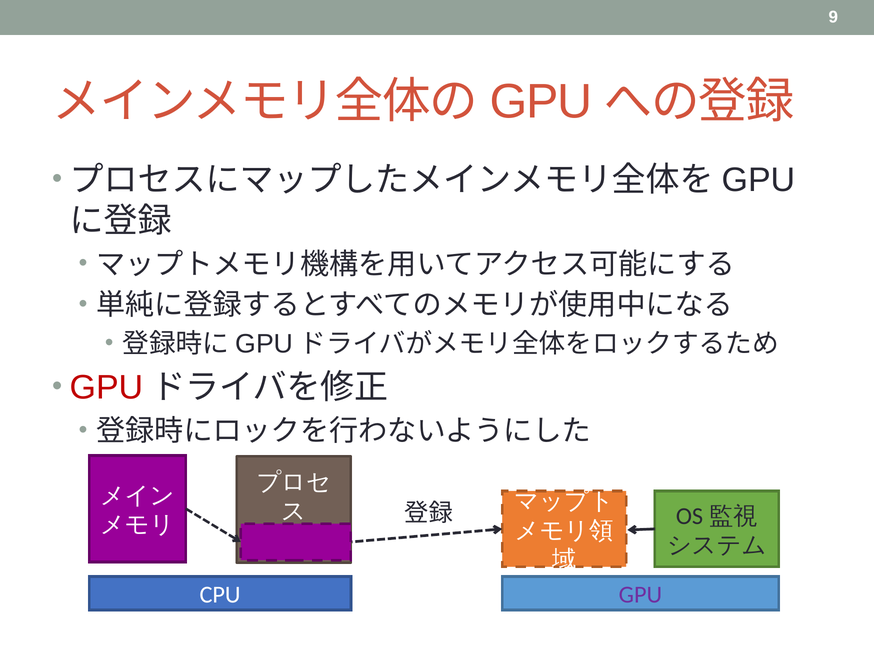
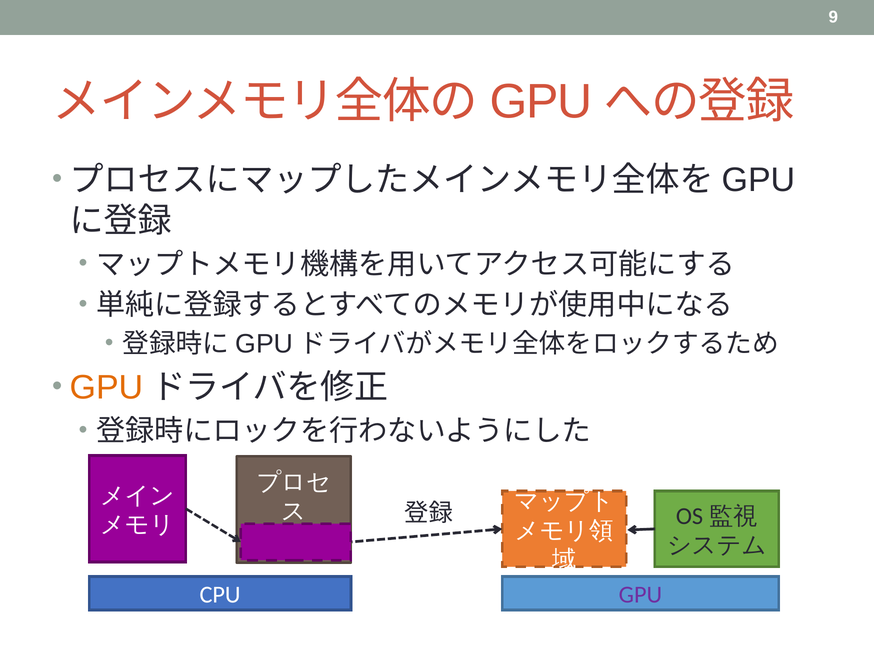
GPU colour: red -> orange (107, 387)
